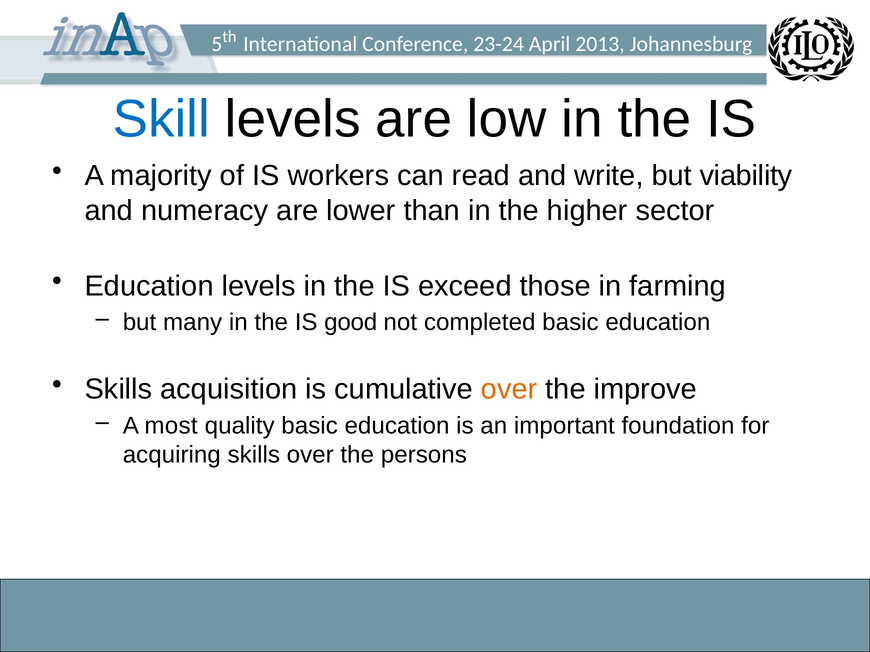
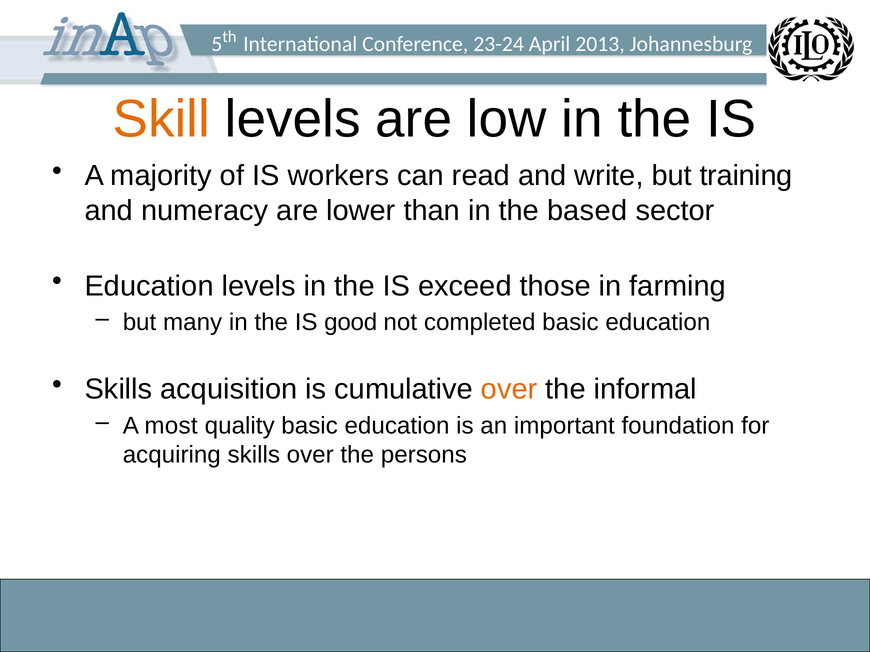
Skill colour: blue -> orange (161, 119)
viability: viability -> training (746, 176)
higher: higher -> based (587, 211)
improve: improve -> informal (645, 390)
